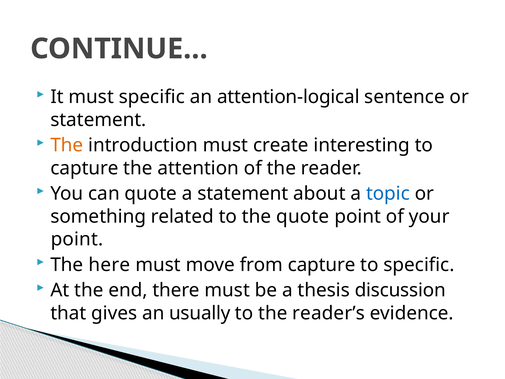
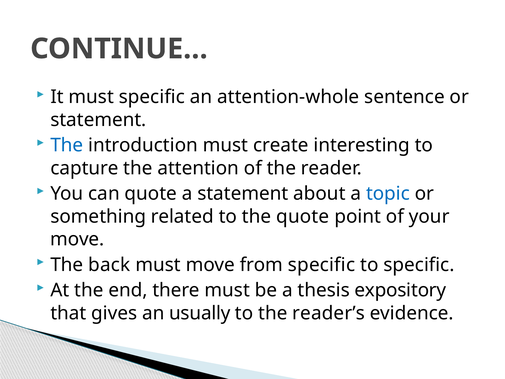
attention-logical: attention-logical -> attention-whole (288, 97)
The colour: orange -> blue (67, 145)
point: point -> move (77, 239)
here: here -> back (109, 265)
from capture: capture -> specific (322, 265)
discussion: discussion -> expository (400, 290)
